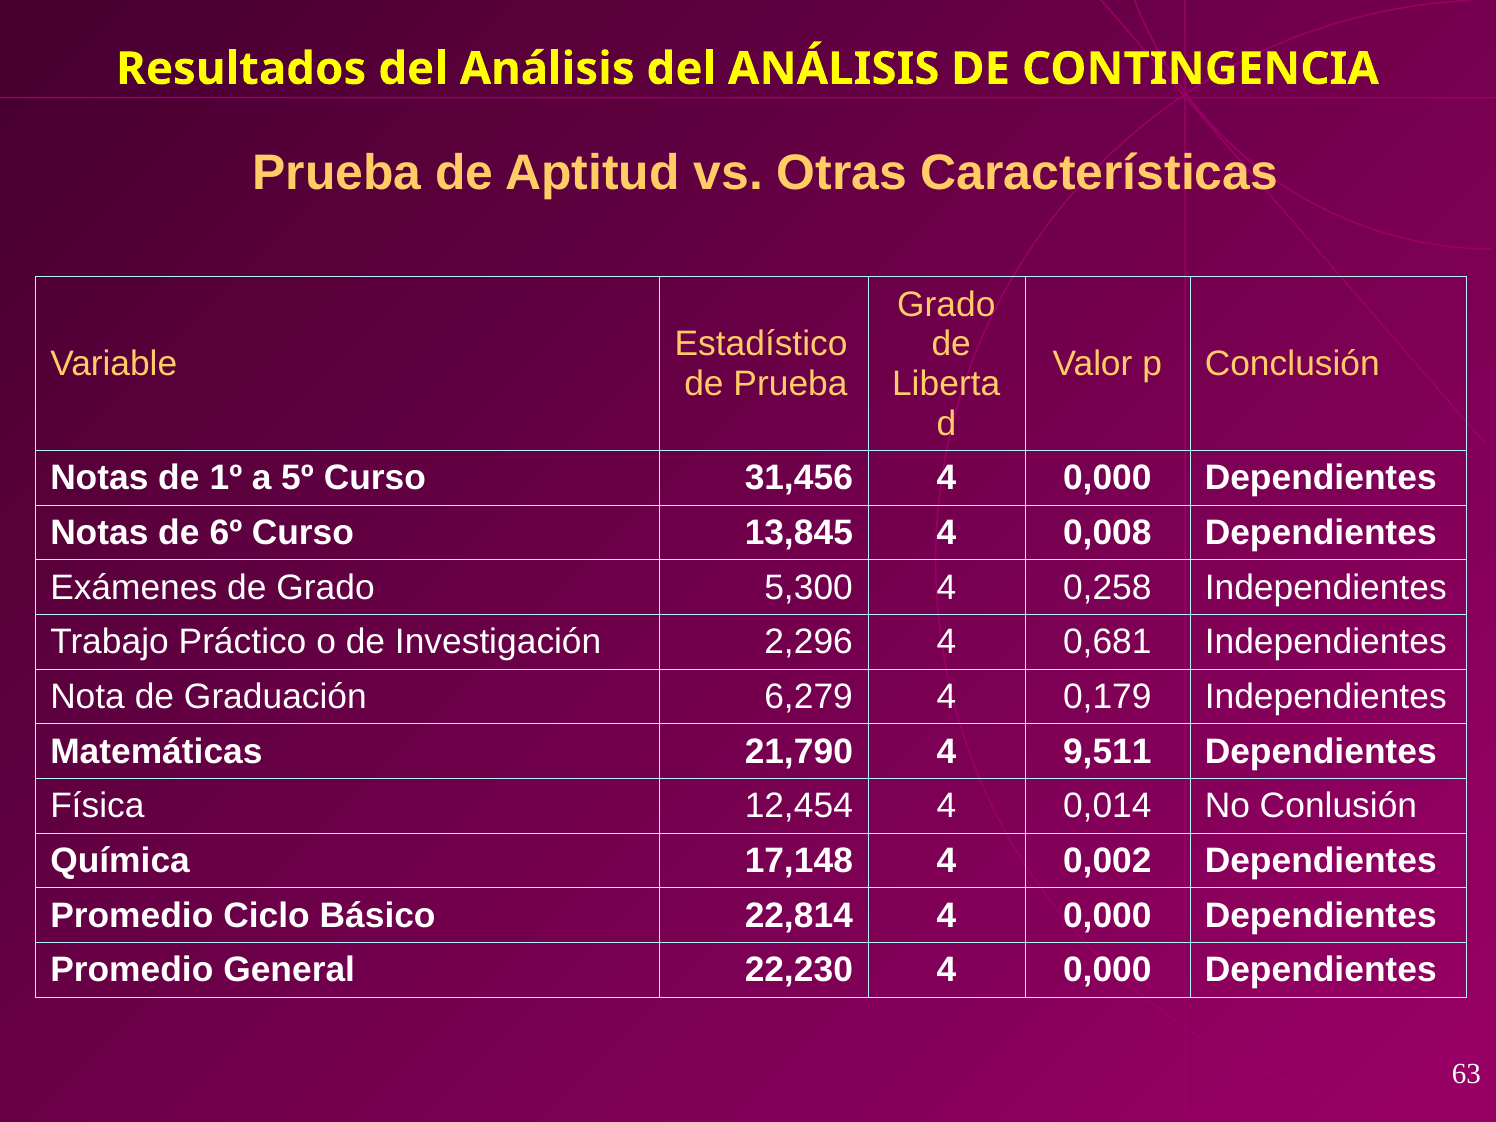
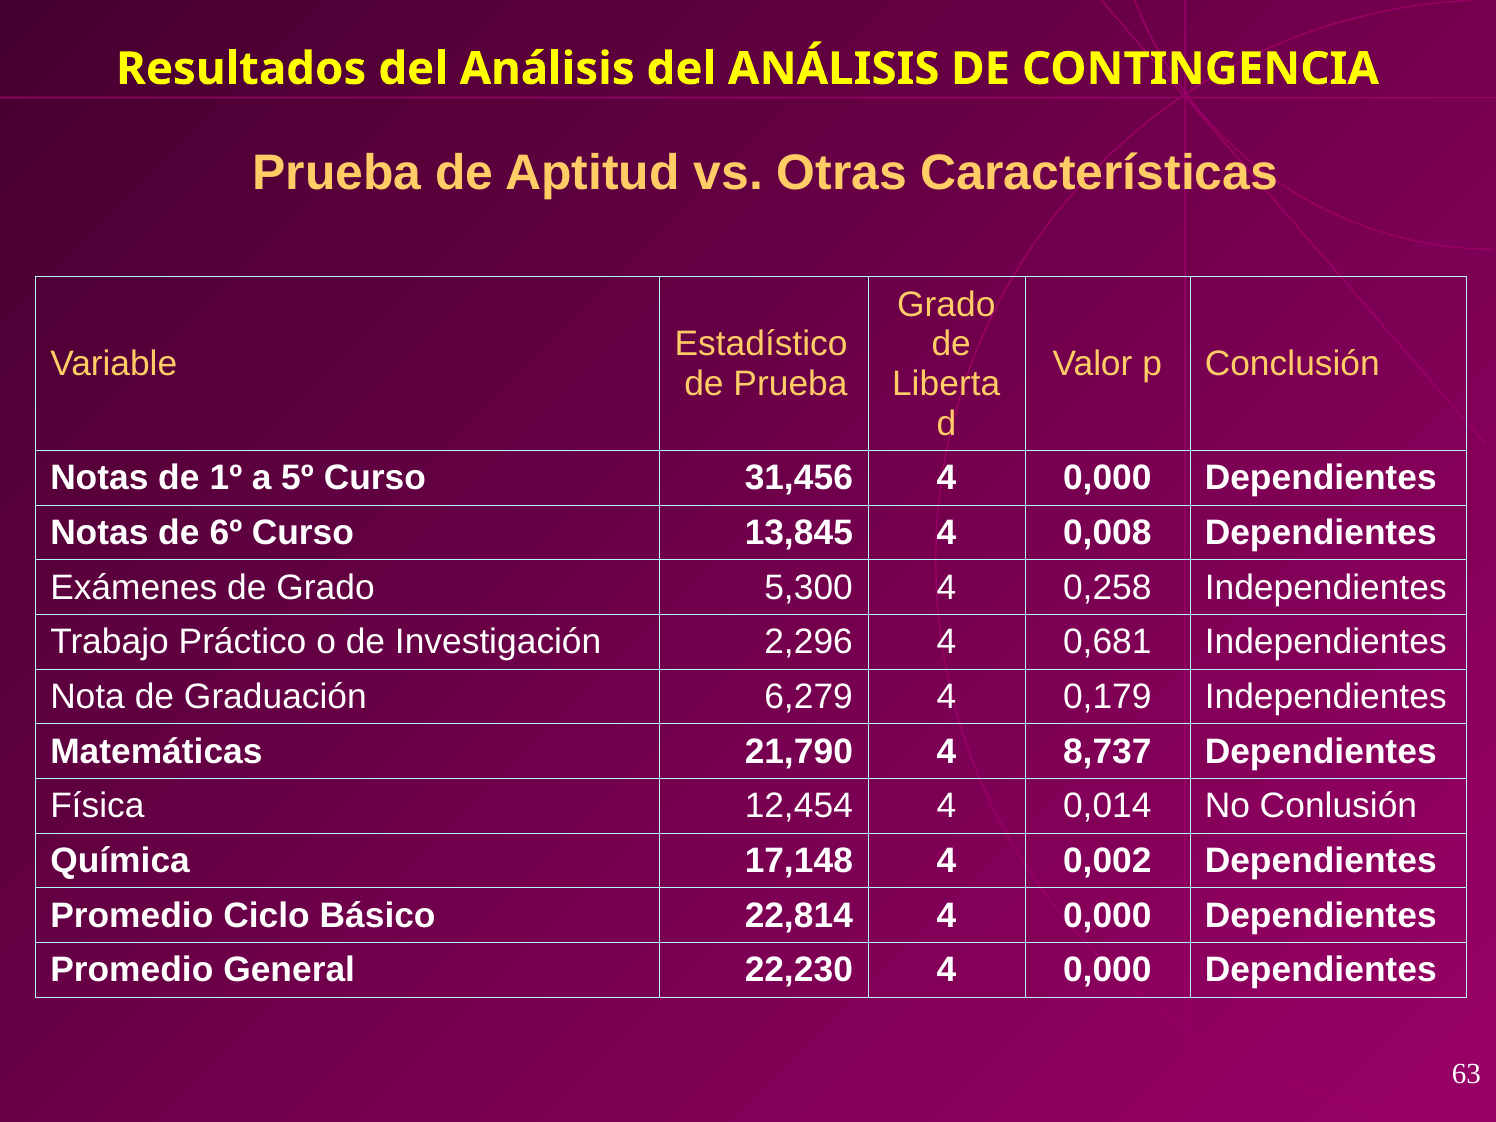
9,511: 9,511 -> 8,737 (1107, 751)
